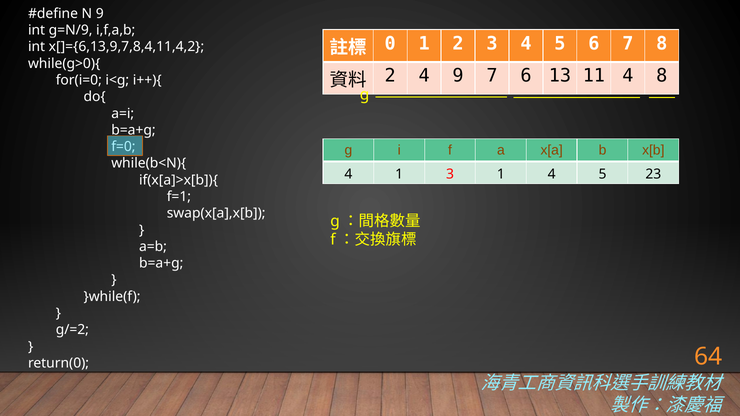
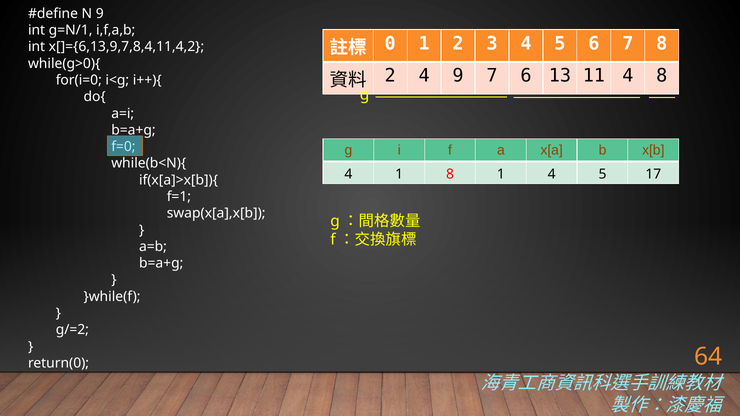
g=N/9: g=N/9 -> g=N/1 (71, 30)
1 3: 3 -> 8 (450, 174)
23: 23 -> 17 (653, 174)
